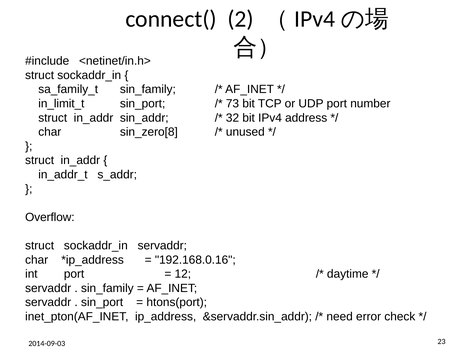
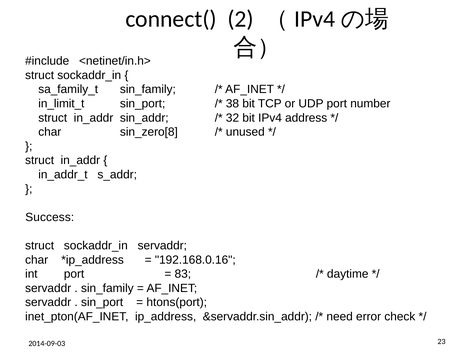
73: 73 -> 38 (232, 104)
Overflow: Overflow -> Success (50, 218)
12: 12 -> 83 (183, 274)
